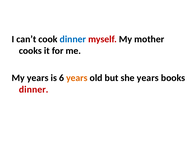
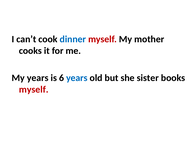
years colour: orange -> blue (77, 78)
she years: years -> sister (148, 78)
dinner: dinner -> myself (34, 90)
